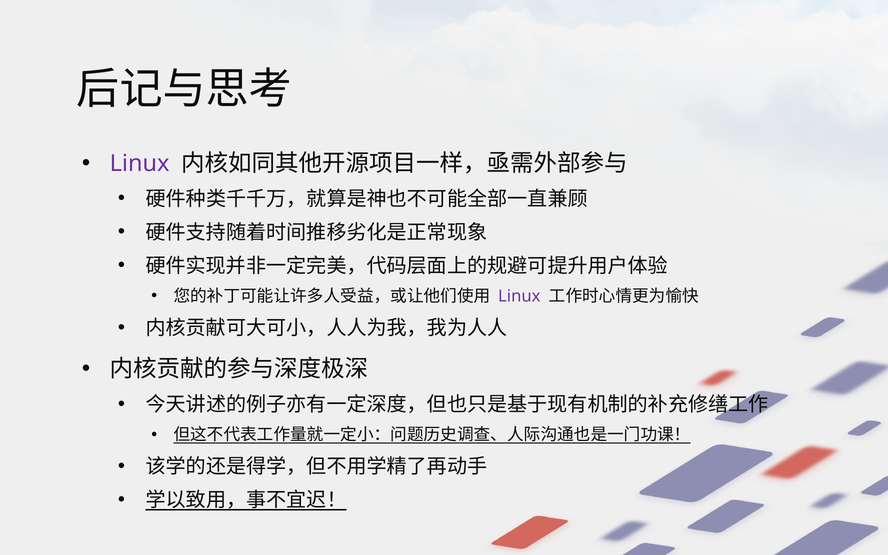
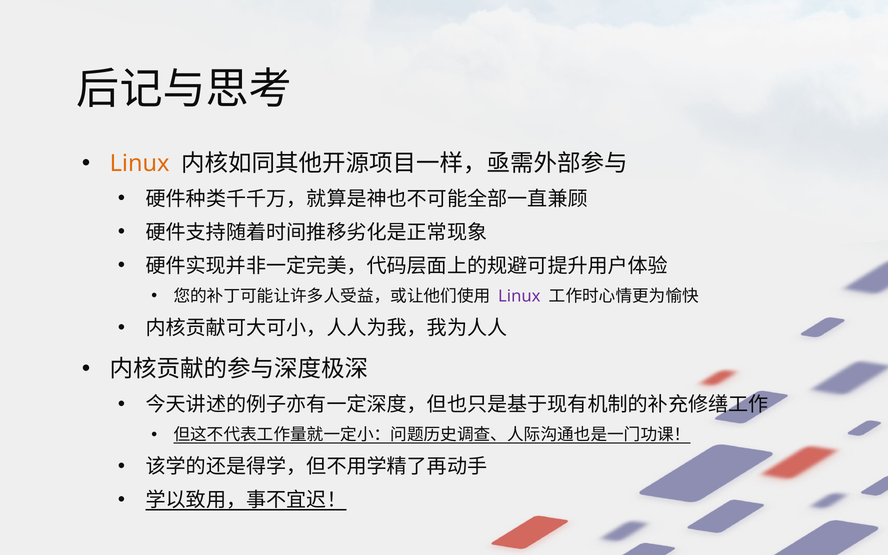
Linux colour: purple -> orange (140, 164)
